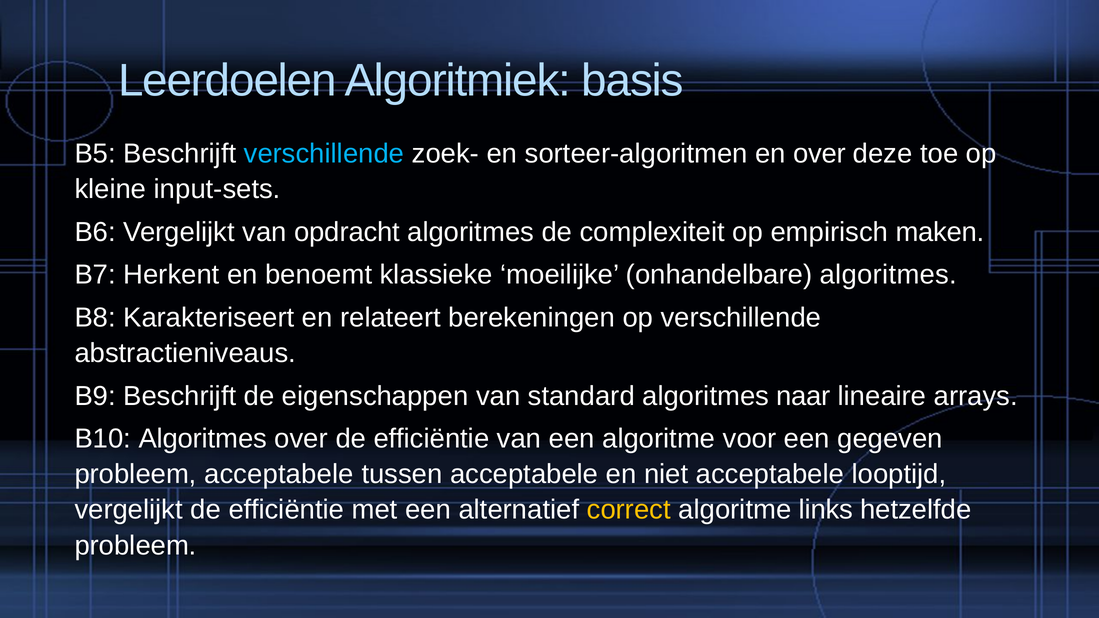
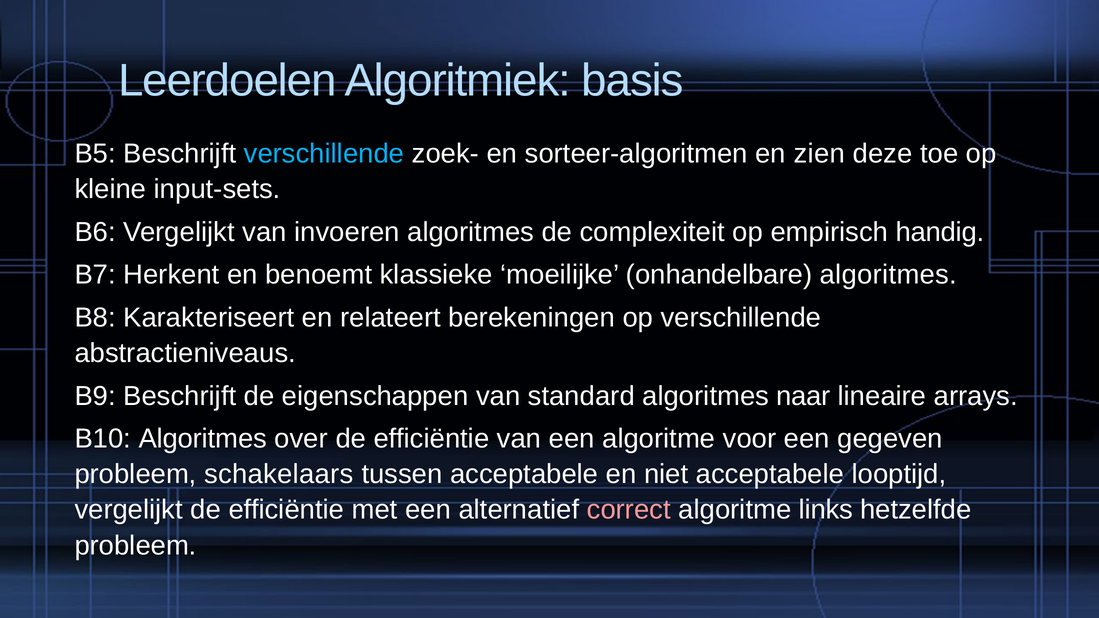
en over: over -> zien (819, 154)
opdracht: opdracht -> invoeren (347, 232)
maken: maken -> handig (940, 232)
probleem acceptabele: acceptabele -> schakelaars (279, 474)
correct colour: yellow -> pink (629, 510)
